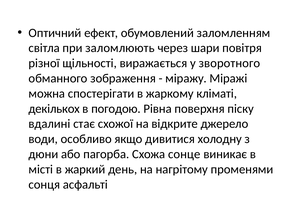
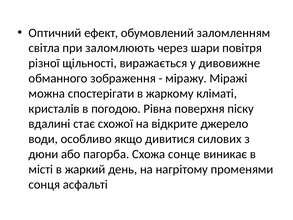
зворотного: зворотного -> дивовижне (229, 63)
декількох: декількох -> кристалів (54, 109)
холодну: холодну -> силових (220, 139)
